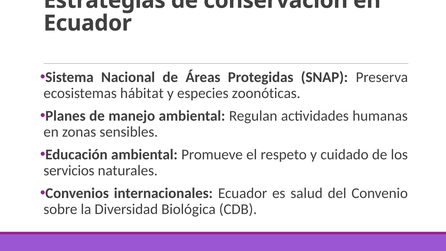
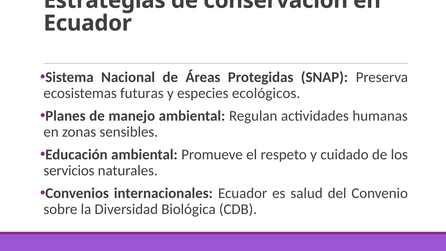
hábitat: hábitat -> futuras (142, 93)
zoonóticas: zoonóticas -> ecológicos (266, 93)
